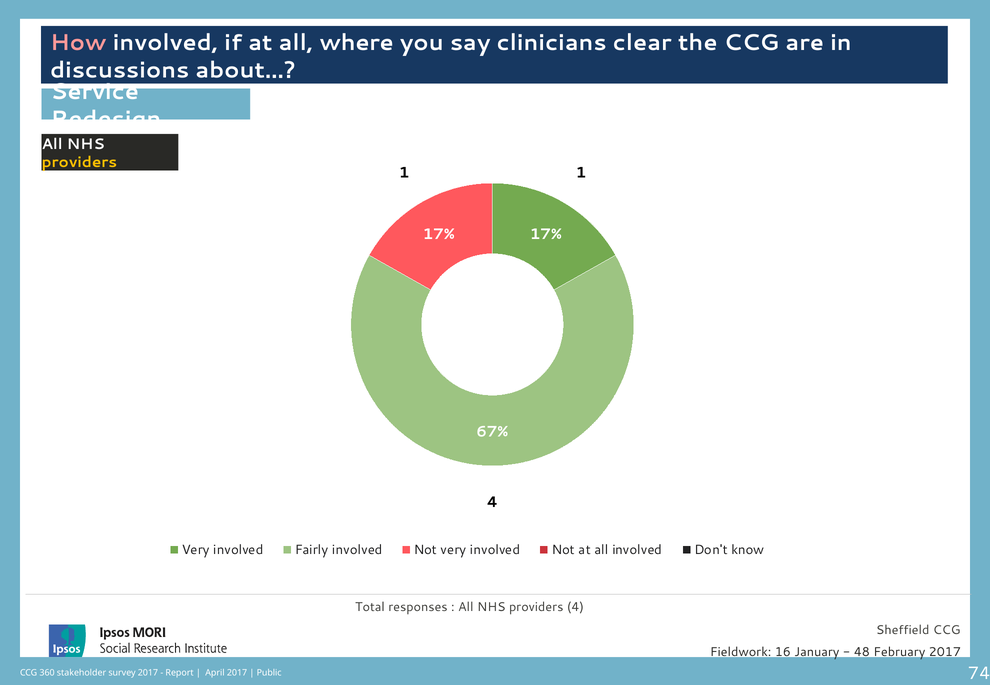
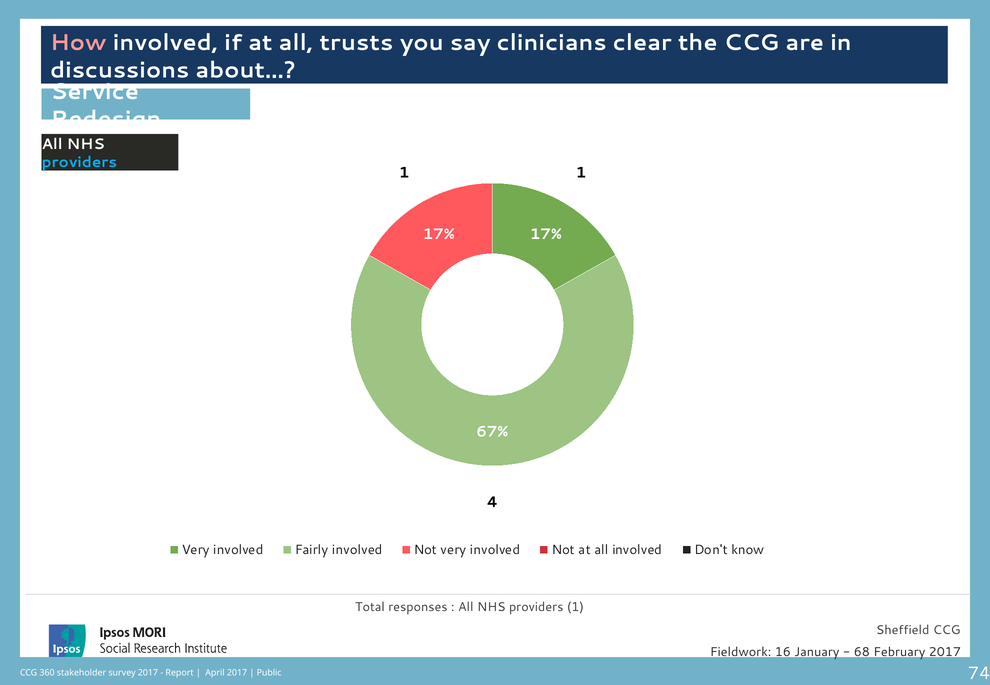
where: where -> trusts (356, 43)
providers colour: yellow -> light blue (79, 162)
providers 4: 4 -> 1 (575, 608)
48: 48 -> 68 (862, 652)
